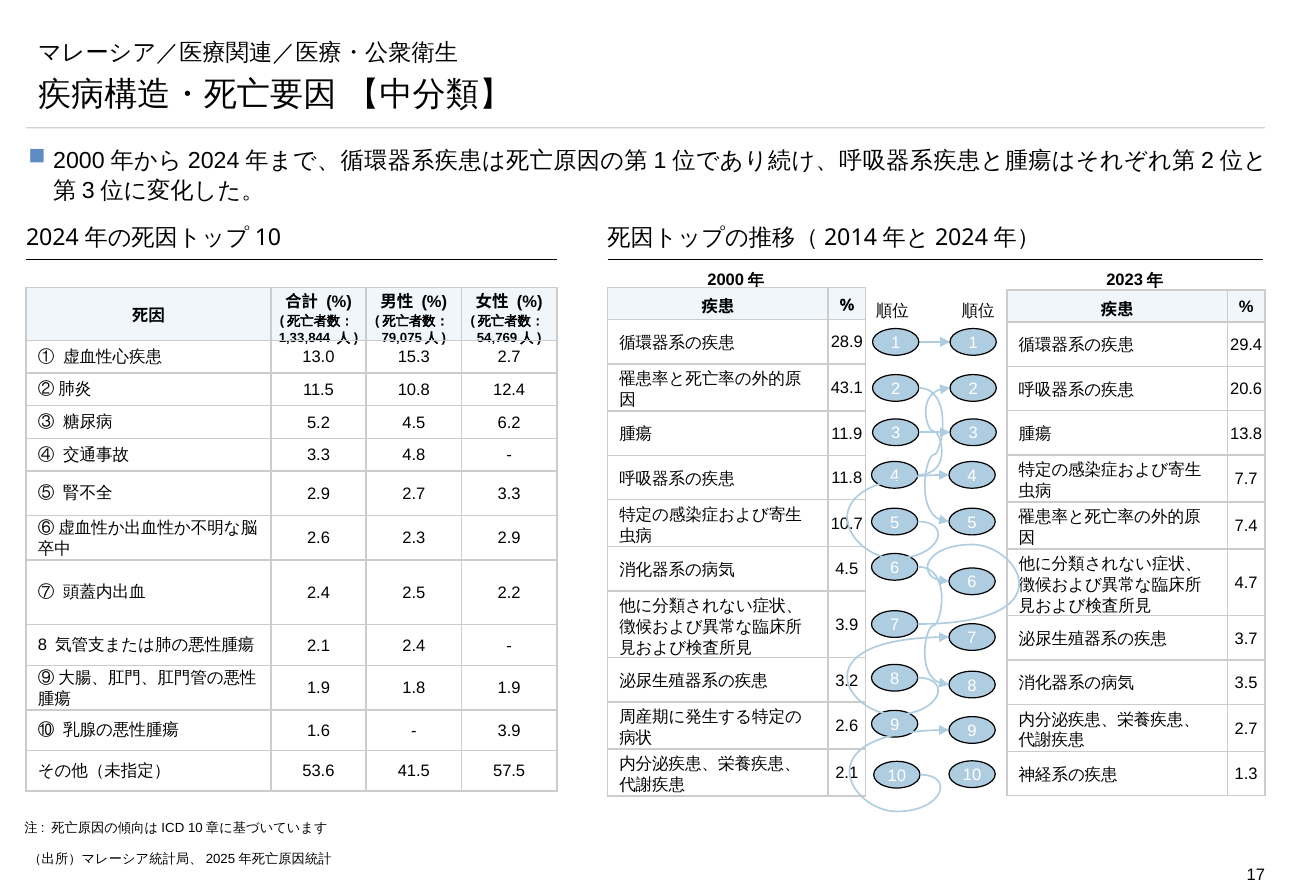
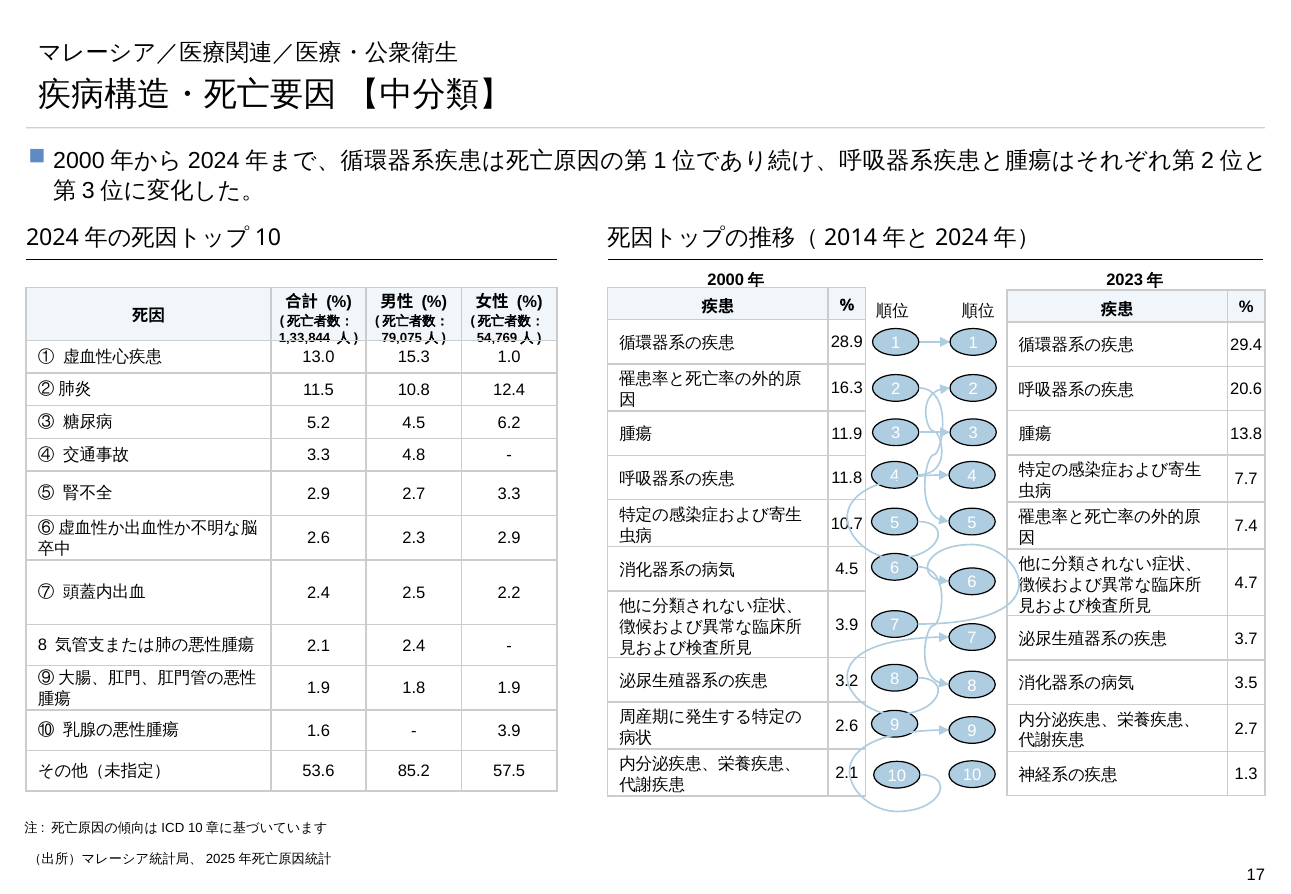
15.3 2.7: 2.7 -> 1.0 (509, 357)
43.1: 43.1 -> 16.3 (847, 388)
41.5: 41.5 -> 85.2 (414, 771)
